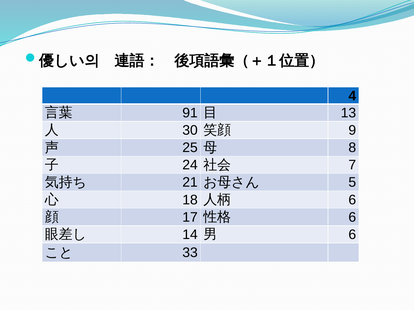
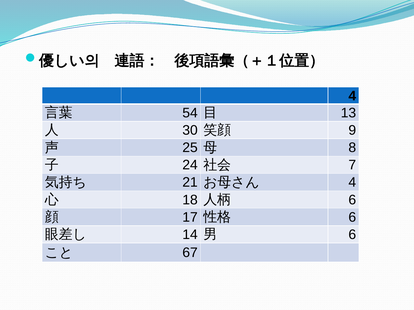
91: 91 -> 54 (190, 113)
5: 5 -> 4 (352, 183)
33: 33 -> 67 (190, 253)
